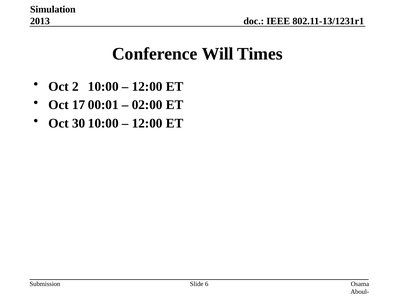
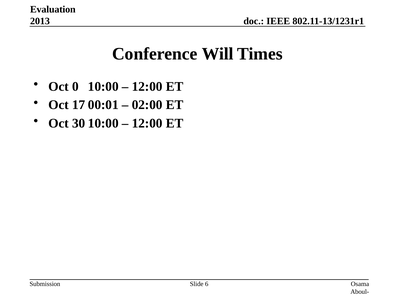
Simulation: Simulation -> Evaluation (53, 9)
2: 2 -> 0 (75, 87)
